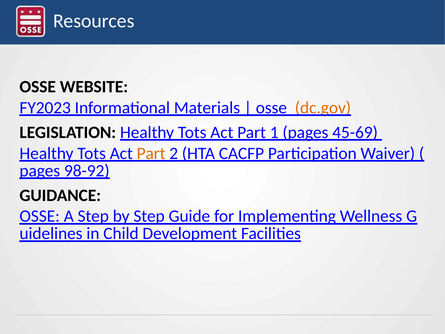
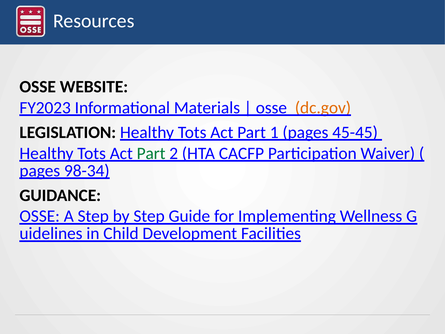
45-69: 45-69 -> 45-45 (355, 132)
Part colour: orange -> green (151, 153)
98-92: 98-92 -> 98-34 (87, 171)
